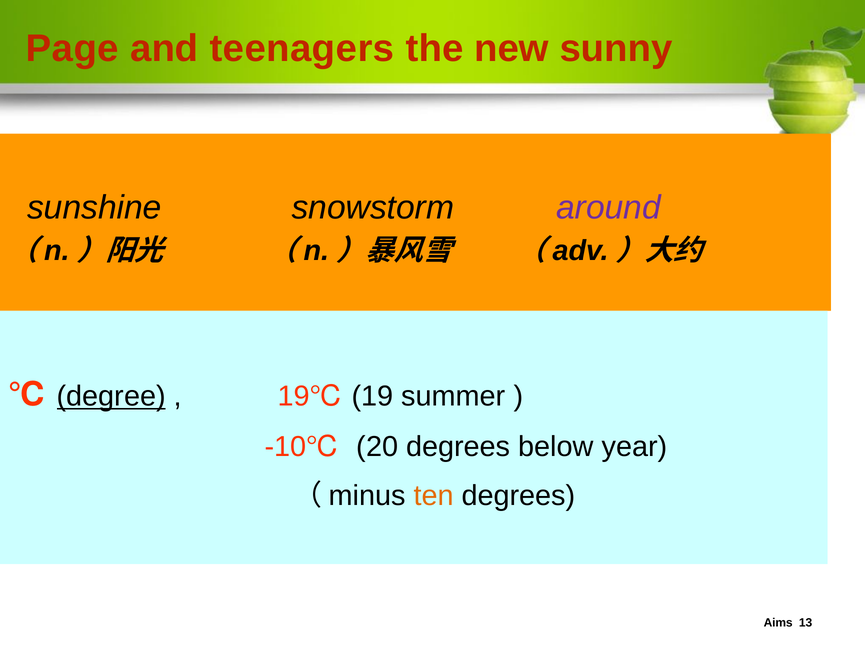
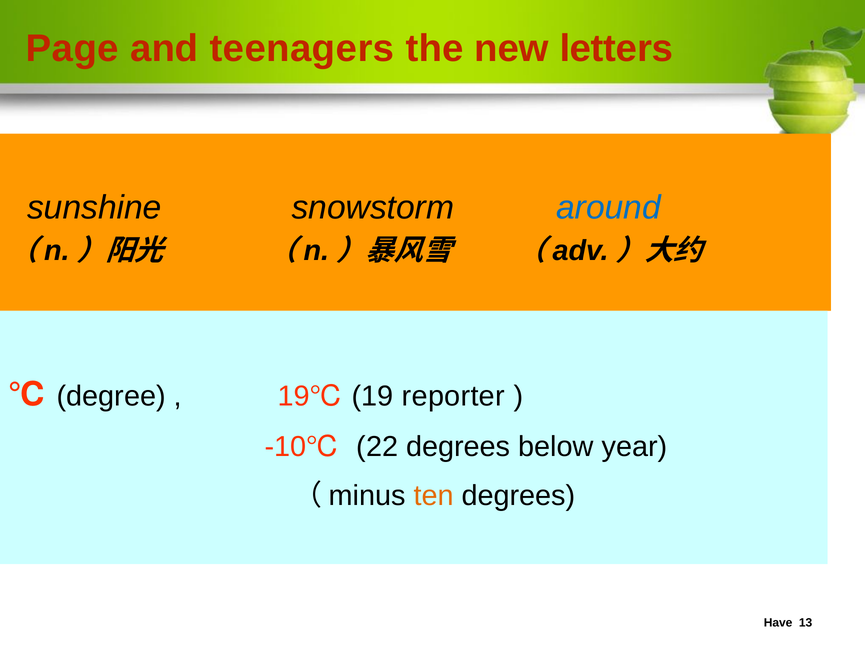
sunny: sunny -> letters (616, 49)
around colour: purple -> blue (609, 208)
degree underline: present -> none (111, 396)
summer: summer -> reporter (453, 396)
20: 20 -> 22 (377, 446)
Aims: Aims -> Have (778, 623)
